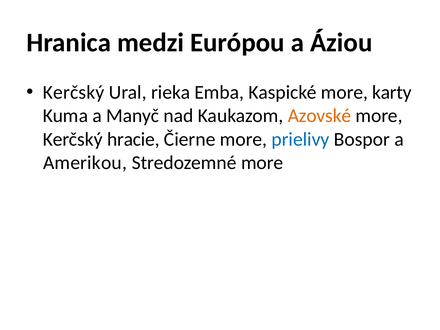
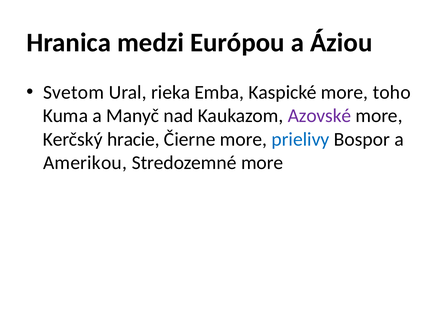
Kerčský: Kerčský -> Svetom (74, 92)
karty: karty -> toho (392, 92)
Azovské colour: orange -> purple (320, 116)
